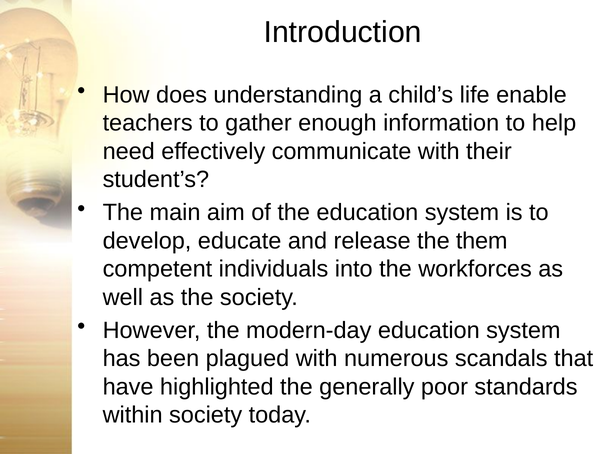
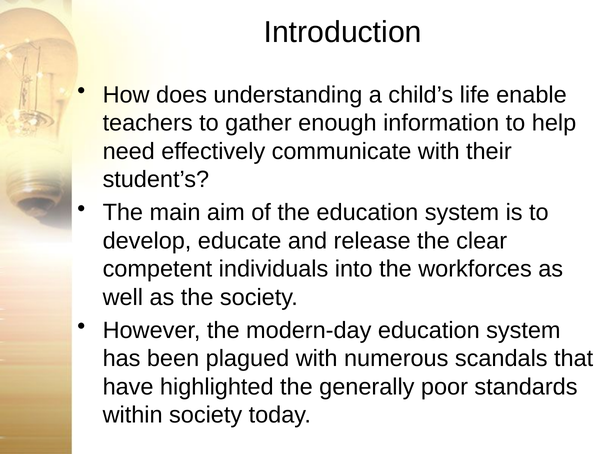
them: them -> clear (482, 241)
